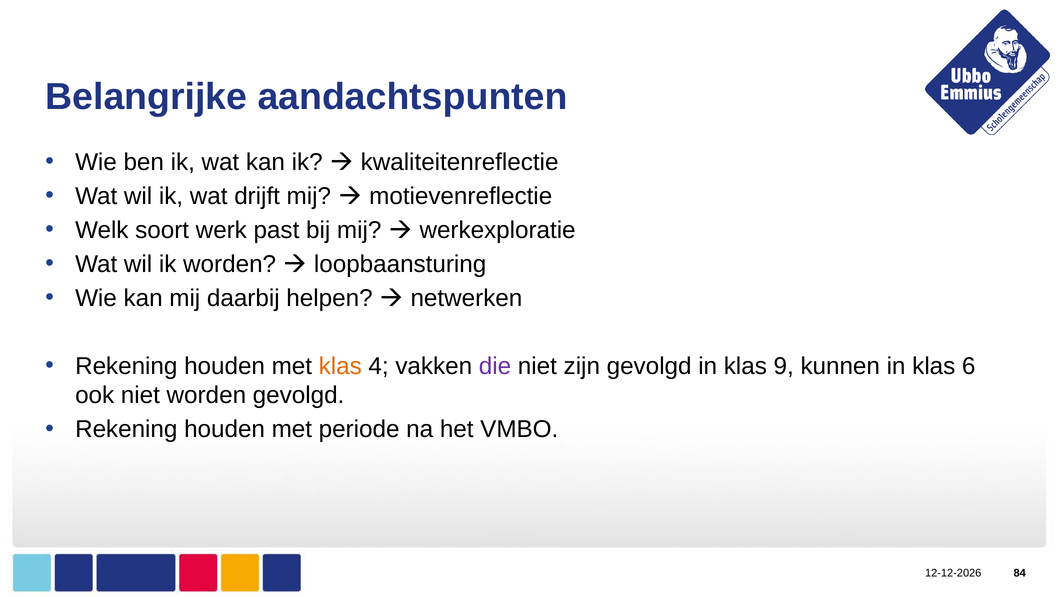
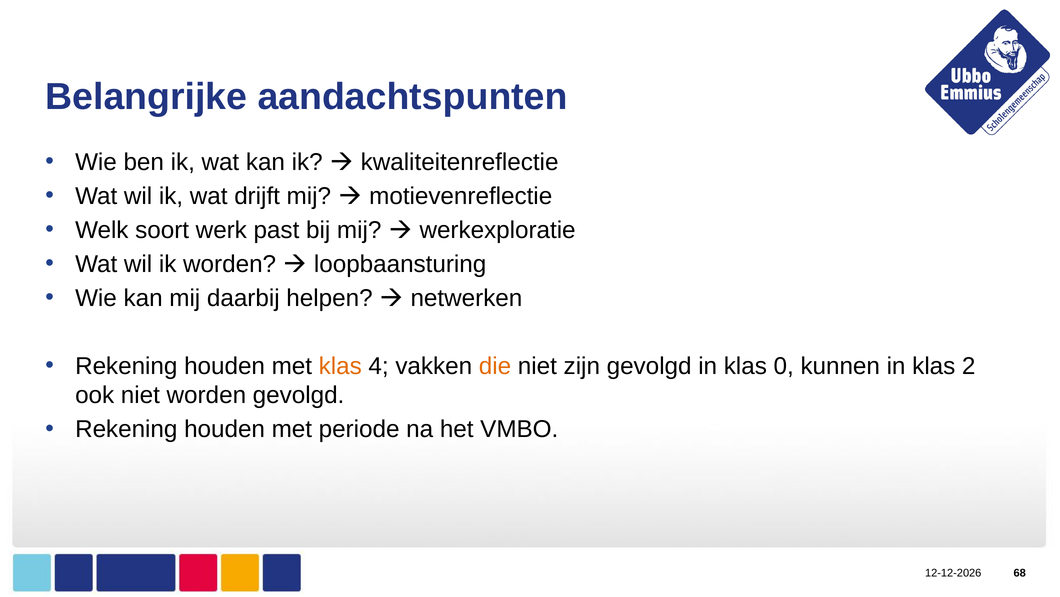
die colour: purple -> orange (495, 366)
9: 9 -> 0 (784, 366)
6: 6 -> 2 (969, 366)
84: 84 -> 68 (1020, 572)
